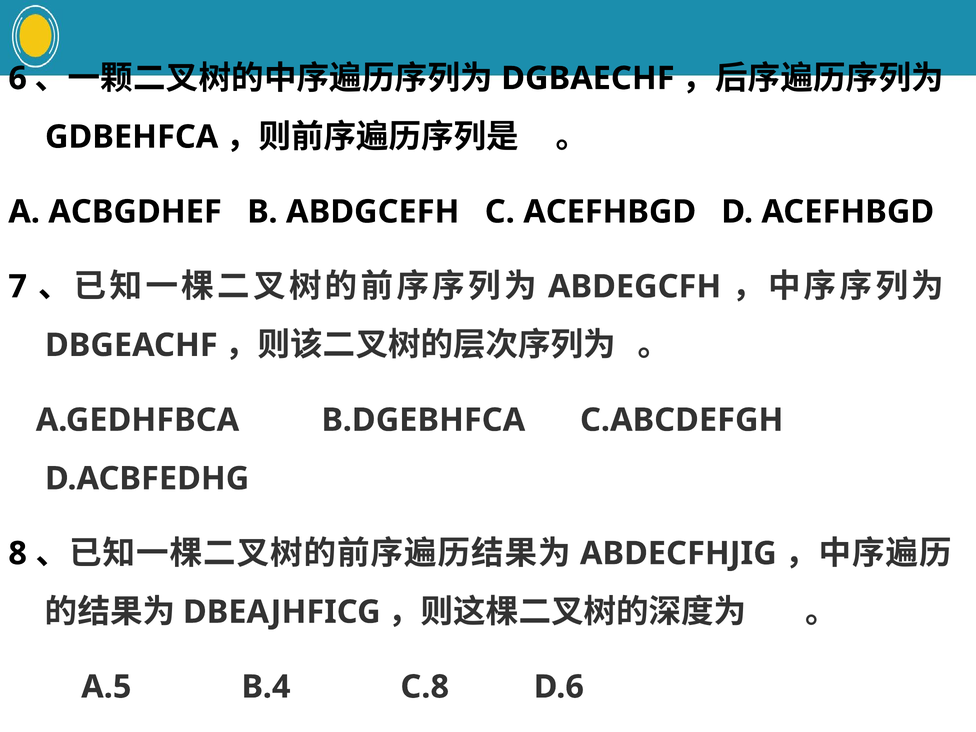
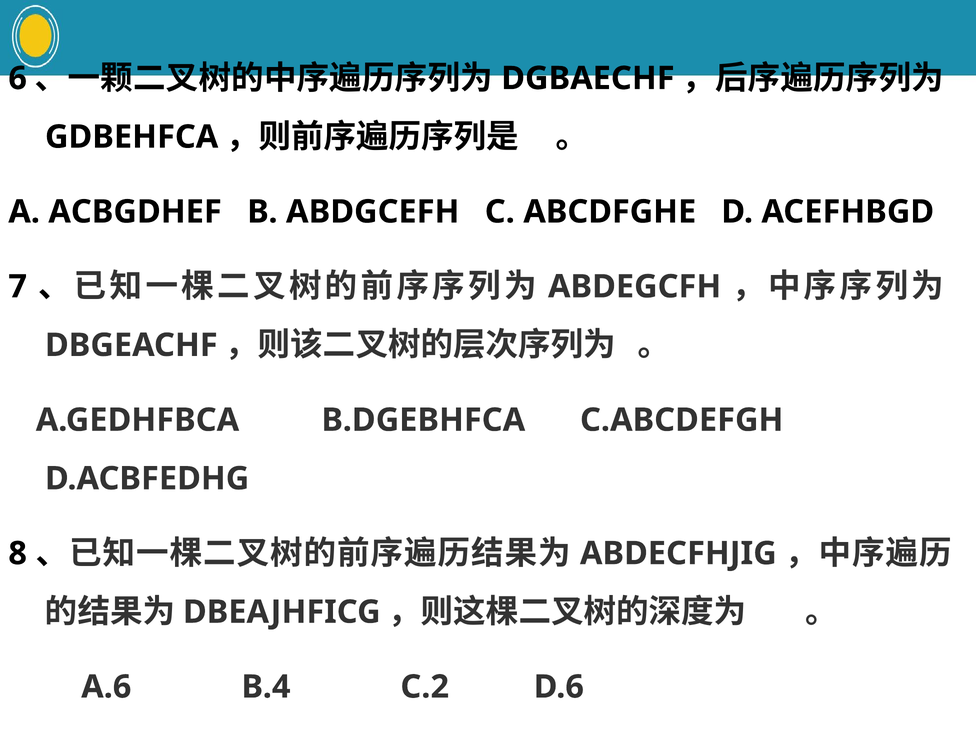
C ACEFHBGD: ACEFHBGD -> ABCDFGHE (610, 212)
A.5: A.5 -> A.6 (106, 687)
C.8: C.8 -> C.2 (425, 687)
